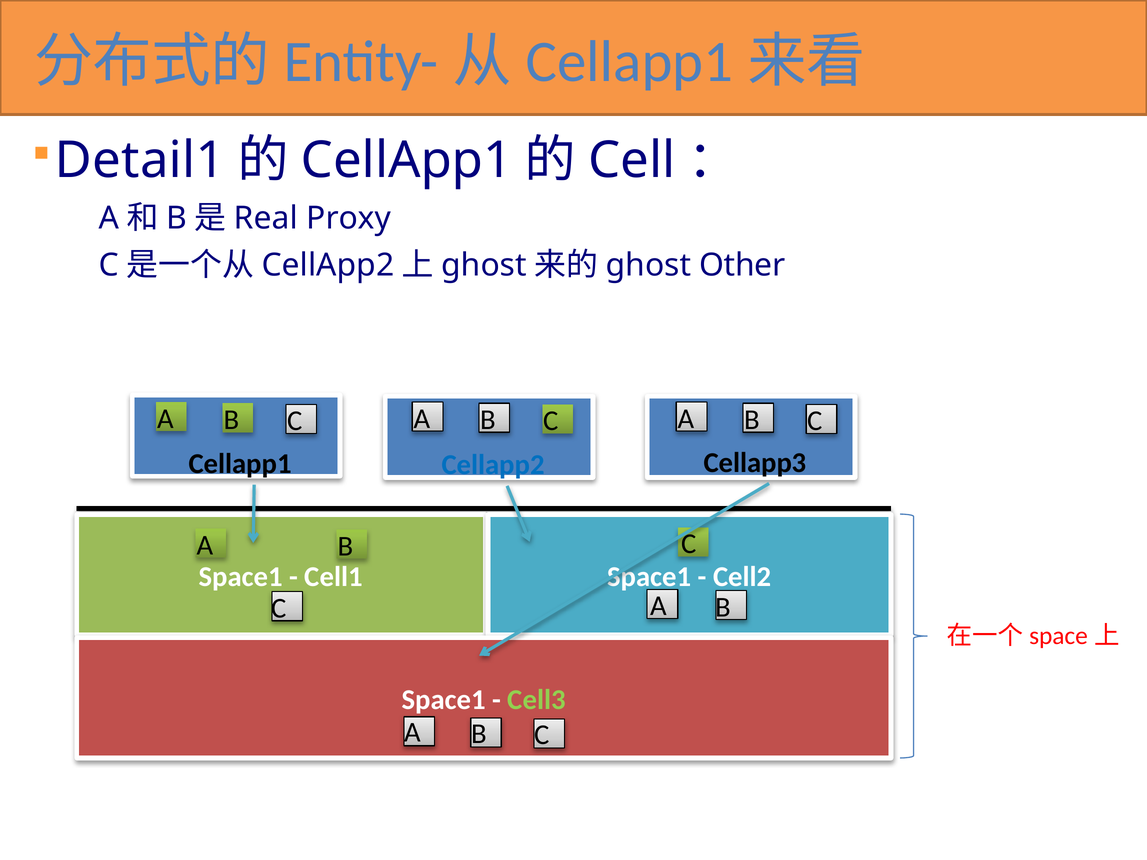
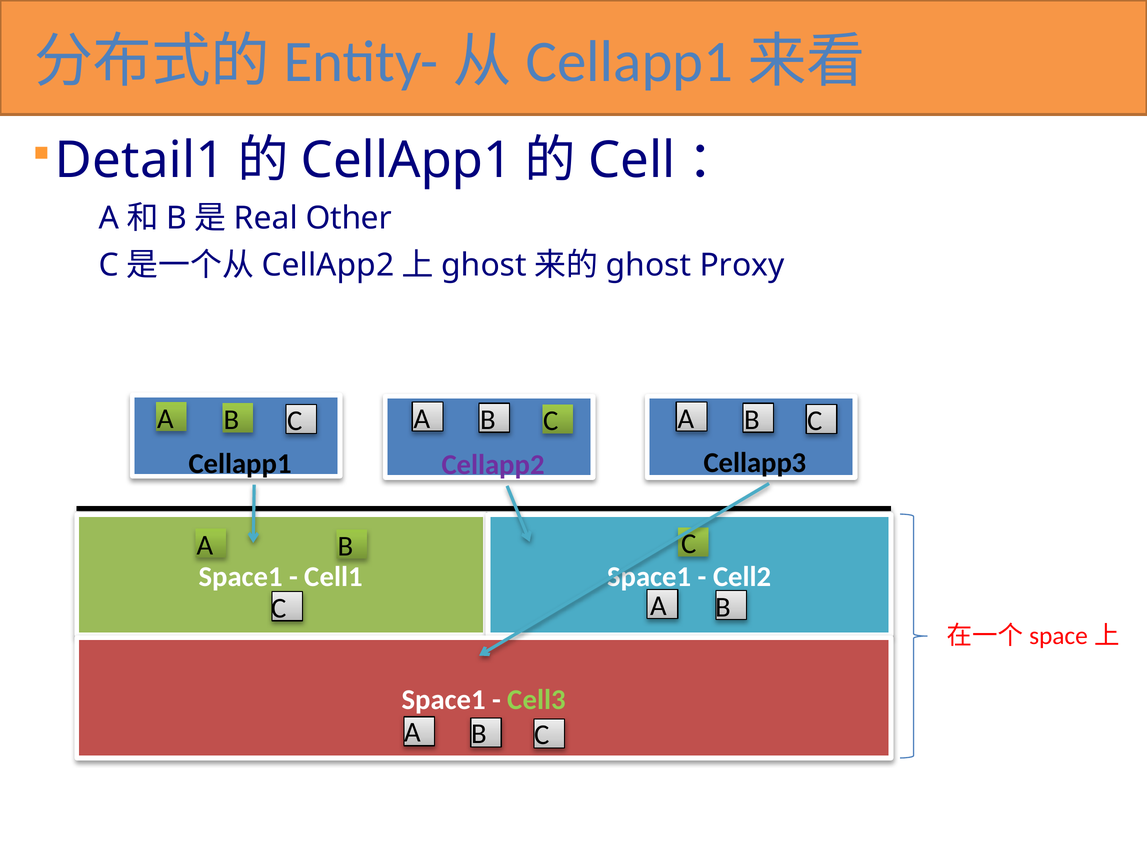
Proxy: Proxy -> Other (349, 218)
Other: Other -> Proxy (742, 265)
Cellapp2 colour: blue -> purple (493, 465)
